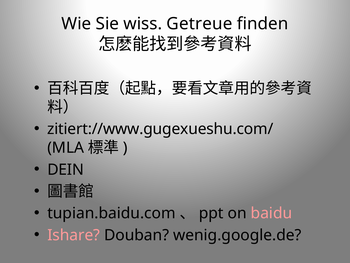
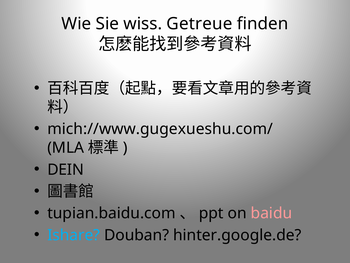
zitiert://www.gugexueshu.com/: zitiert://www.gugexueshu.com/ -> mich://www.gugexueshu.com/ (160, 129)
Ishare colour: pink -> light blue (74, 235)
wenig.google.de: wenig.google.de -> hinter.google.de (237, 235)
